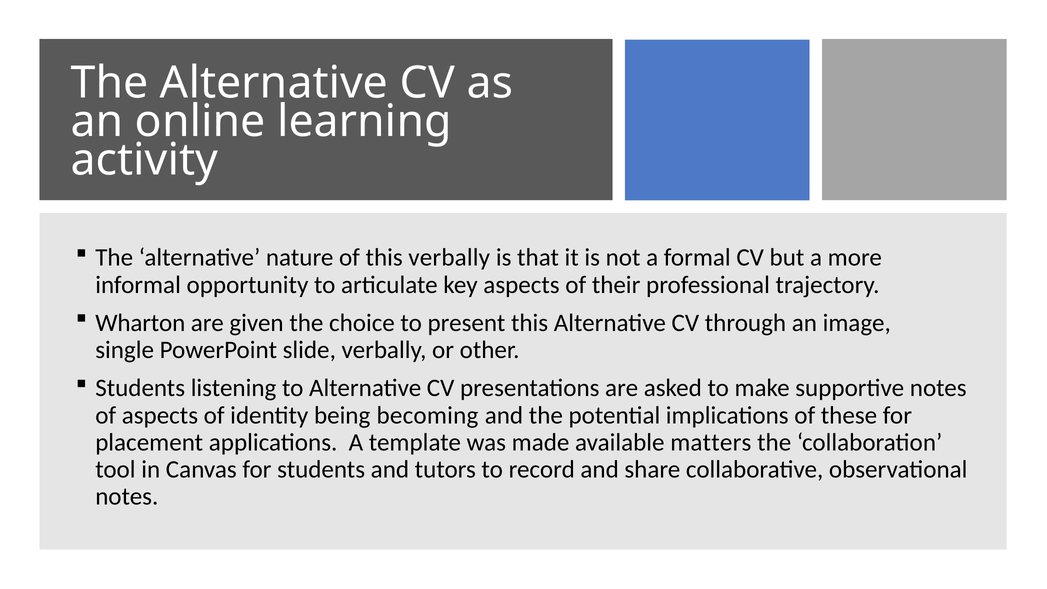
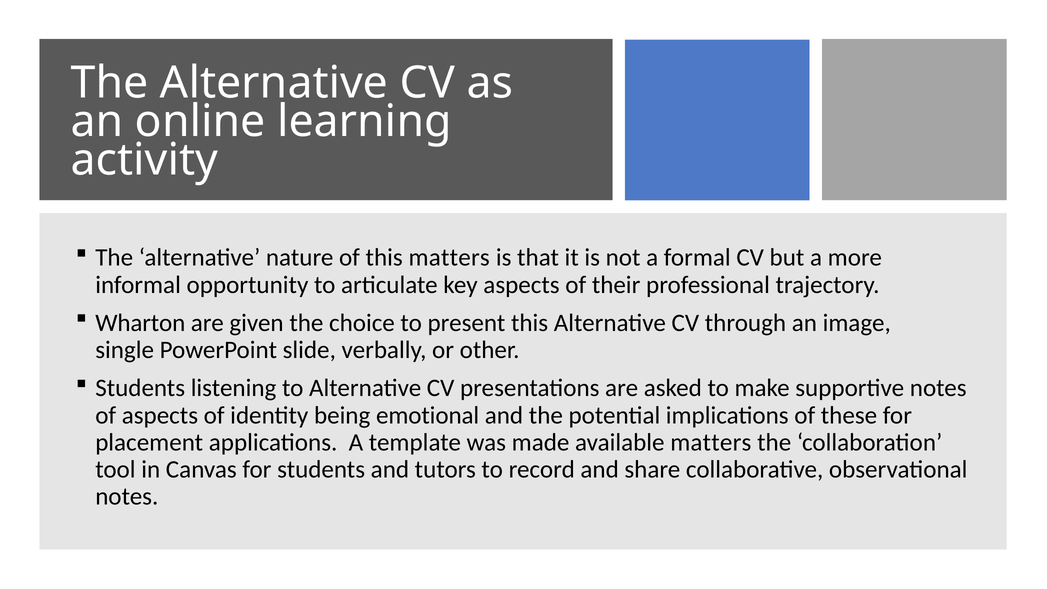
this verbally: verbally -> matters (449, 258)
becoming: becoming -> emotional (428, 415)
